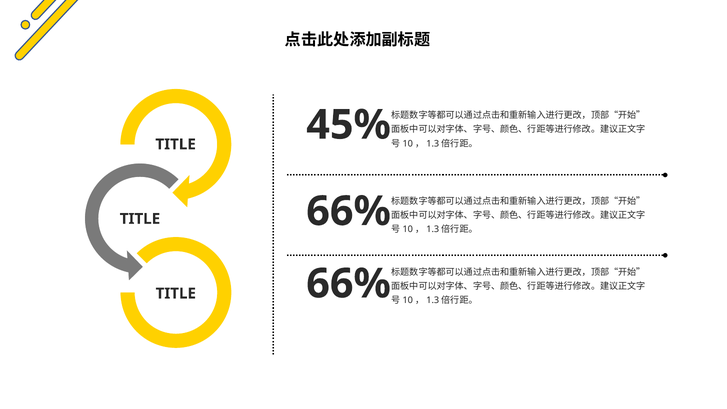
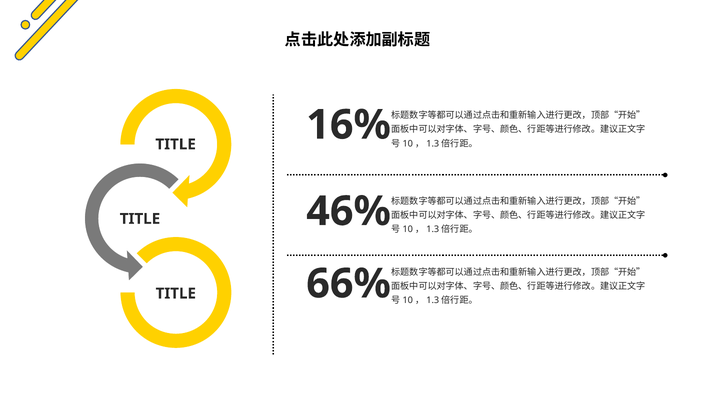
45%: 45% -> 16% (349, 125)
66%: 66% -> 46% (349, 211)
